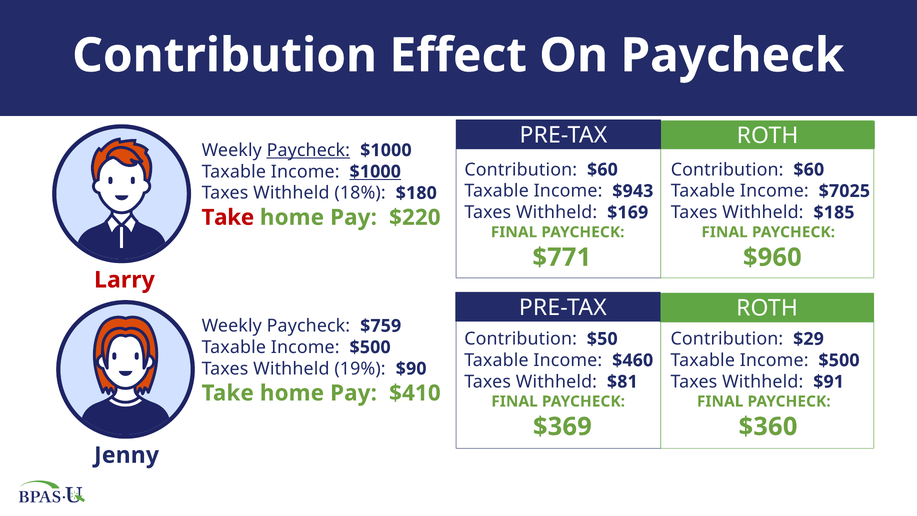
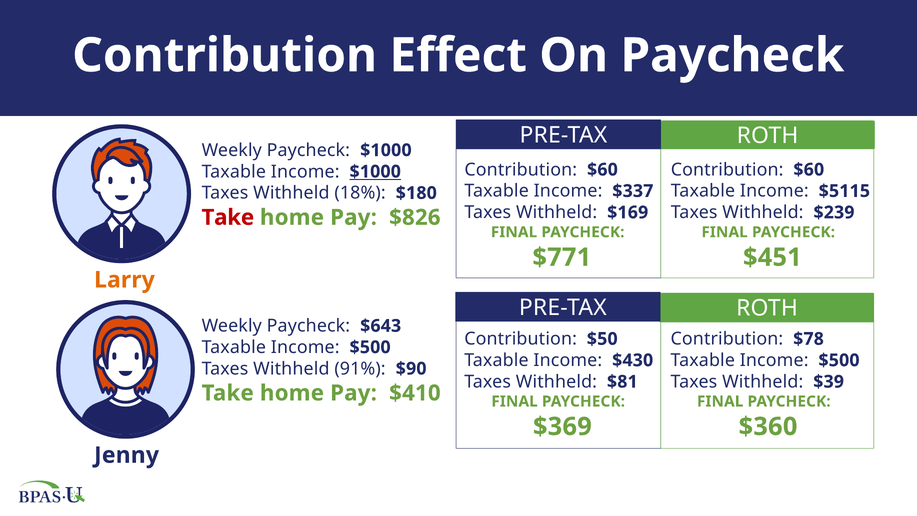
Paycheck underline: present -> none (308, 150)
$943: $943 -> $337 (633, 191)
$7025: $7025 -> $5115 (844, 191)
$185: $185 -> $239 (834, 212)
$220: $220 -> $826 (415, 217)
$960: $960 -> $451 (772, 257)
Larry colour: red -> orange (124, 280)
$759: $759 -> $643 (381, 326)
$29: $29 -> $78 (809, 339)
$460: $460 -> $430 (633, 360)
19%: 19% -> 91% (360, 369)
$91: $91 -> $39 (829, 382)
